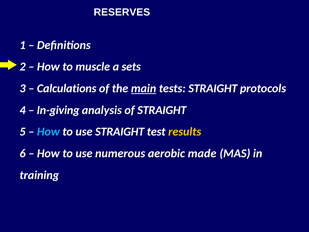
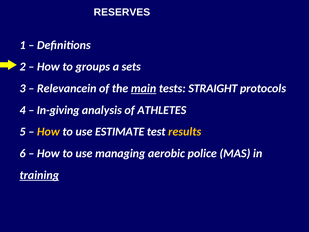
muscle: muscle -> groups (93, 67)
Calculations: Calculations -> Relevancein (67, 88)
of STRAIGHT: STRAIGHT -> ATHLETES (162, 110)
How colour: light blue -> yellow (48, 132)
use STRAIGHT: STRAIGHT -> ESTIMATE (120, 132)
numerous: numerous -> managing (120, 153)
made: made -> police (202, 153)
training underline: none -> present (39, 175)
